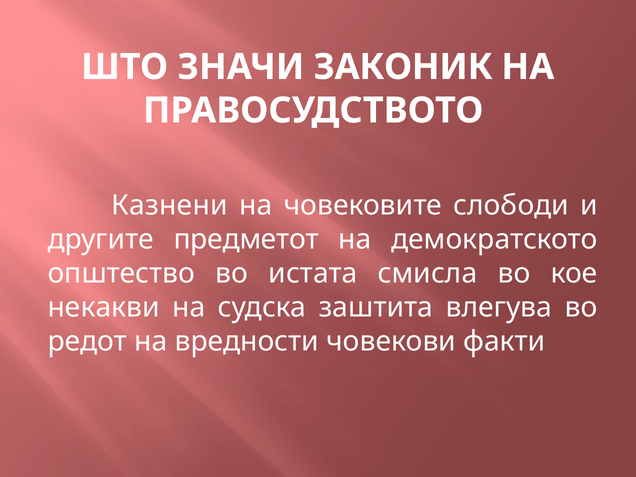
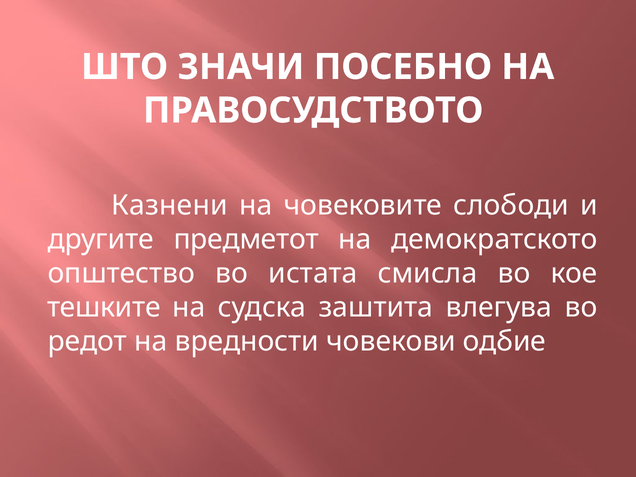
ЗАКОНИК: ЗАКОНИК -> ПОСЕБНО (403, 67)
некакви: некакви -> тешките (104, 307)
факти: факти -> одбие (504, 341)
